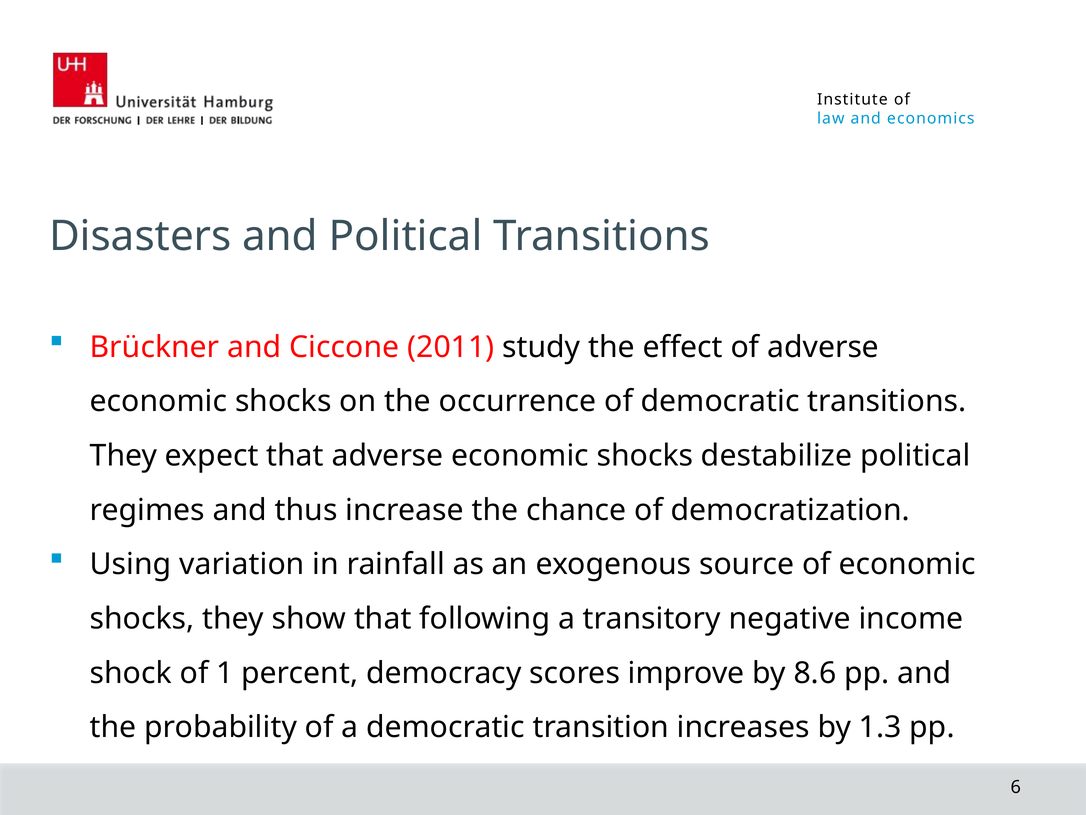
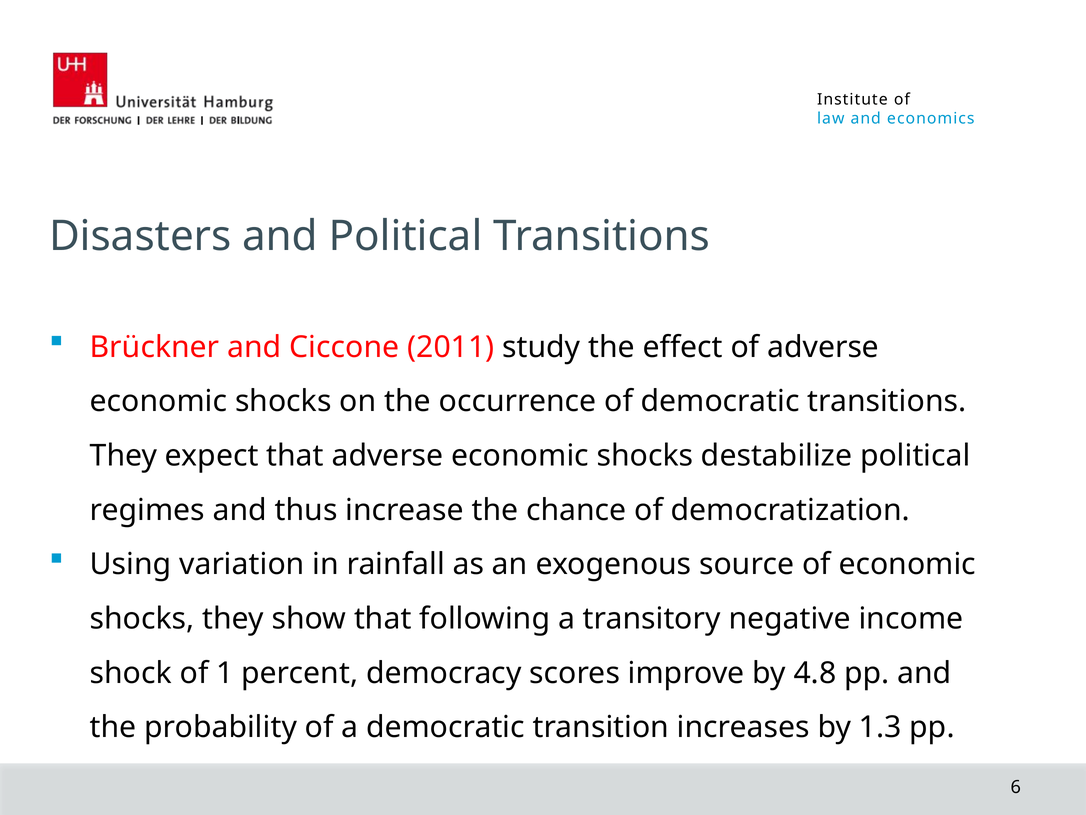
8.6: 8.6 -> 4.8 (815, 673)
